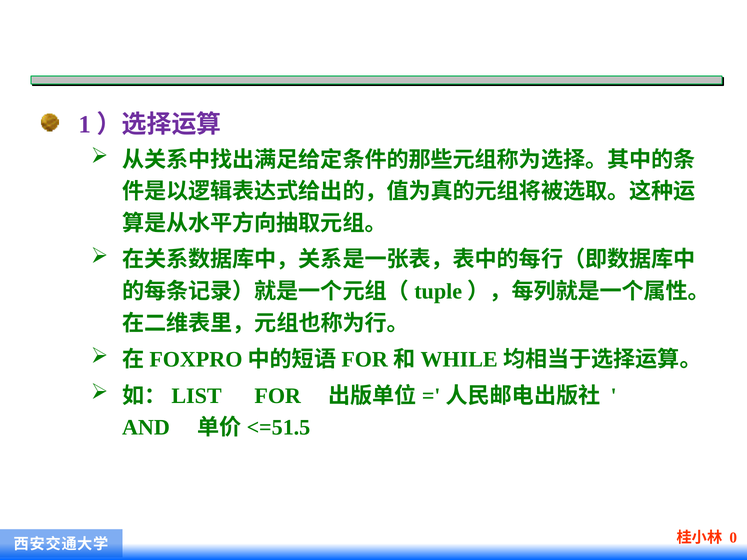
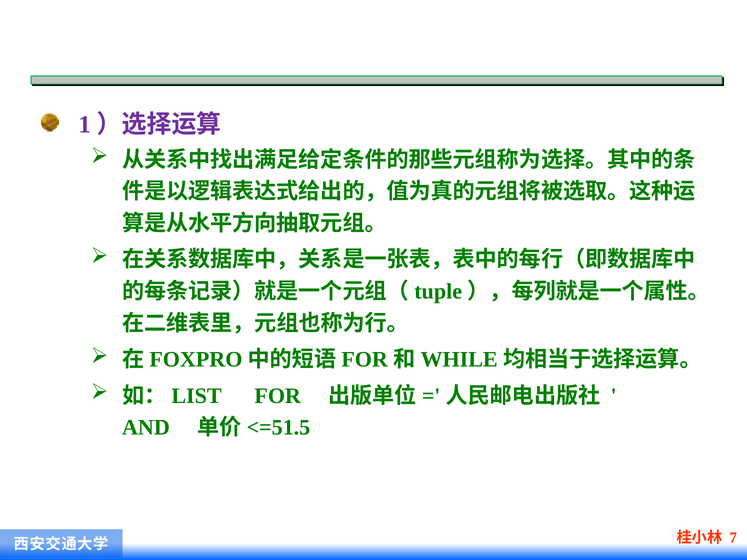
0: 0 -> 7 (733, 538)
